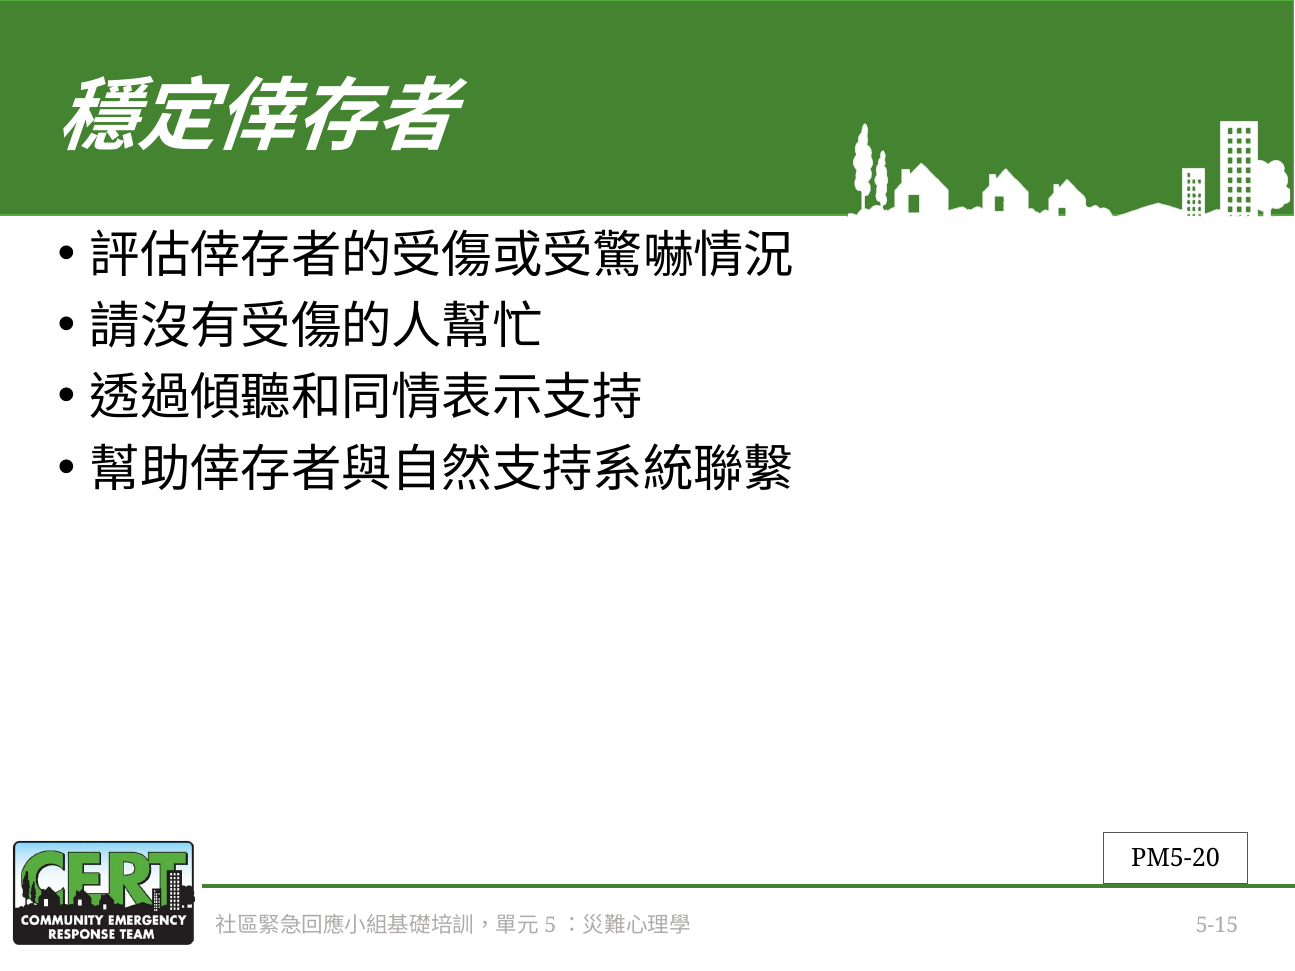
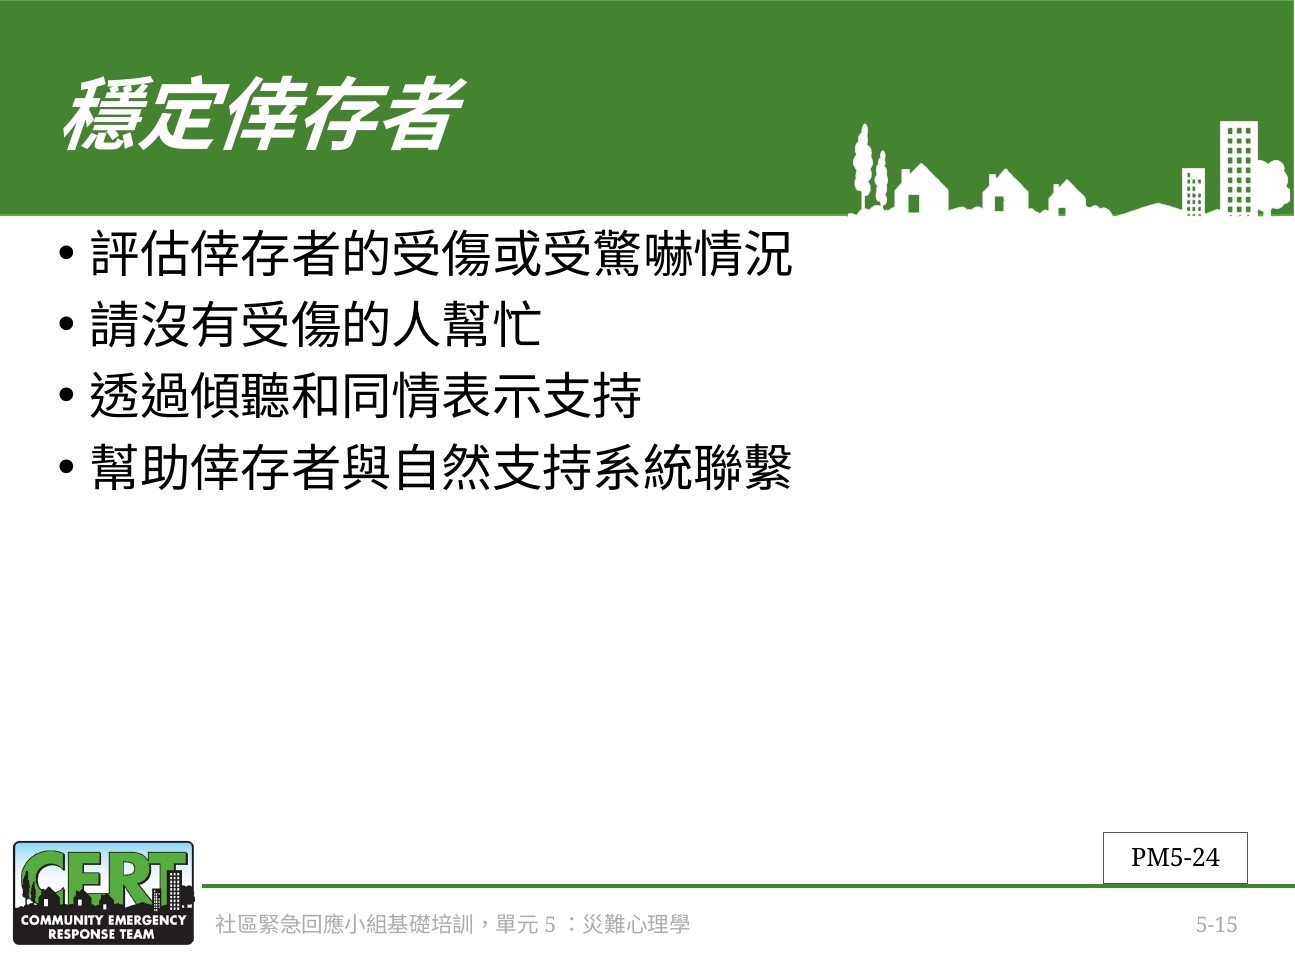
PM5-20: PM5-20 -> PM5-24 (1176, 858)
